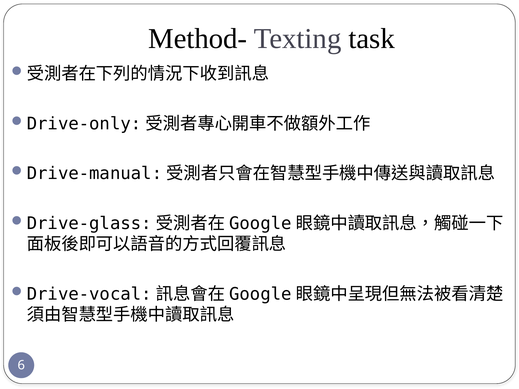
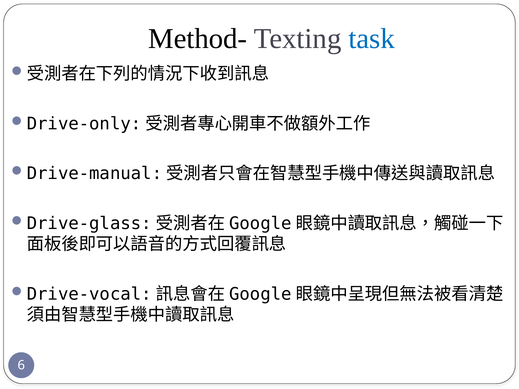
task colour: black -> blue (372, 39)
